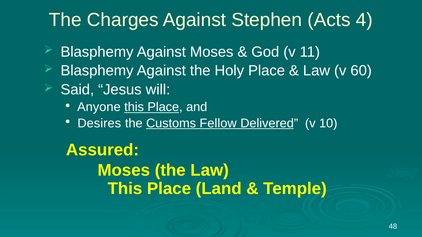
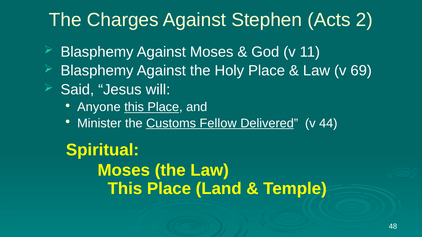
4: 4 -> 2 (364, 20)
60: 60 -> 69 (361, 71)
Desires: Desires -> Minister (99, 123)
10: 10 -> 44 (328, 123)
Assured: Assured -> Spiritual (102, 150)
